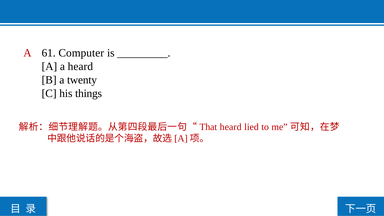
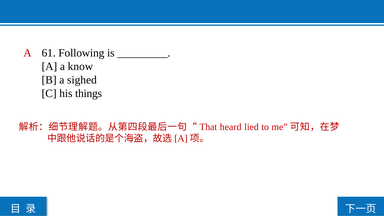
Computer: Computer -> Following (81, 53)
a heard: heard -> know (80, 66)
twenty: twenty -> sighed (82, 80)
